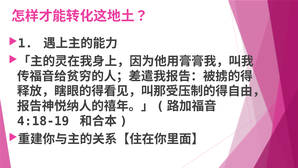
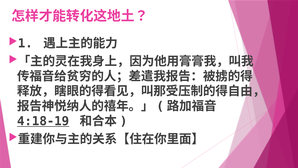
4:18-19 underline: none -> present (43, 121)
